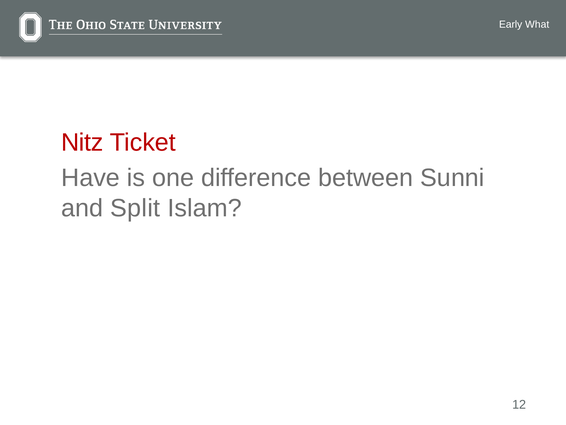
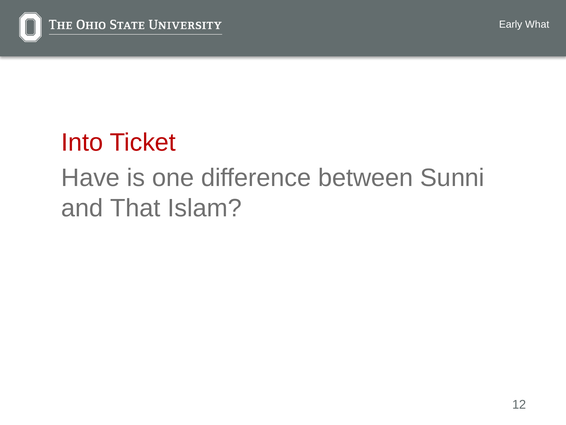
Nitz: Nitz -> Into (82, 142)
Split: Split -> That (135, 208)
